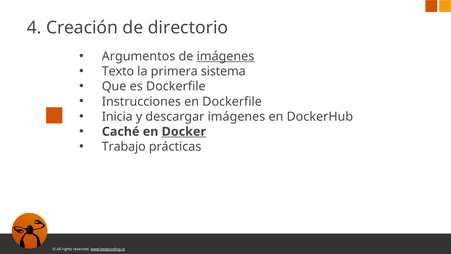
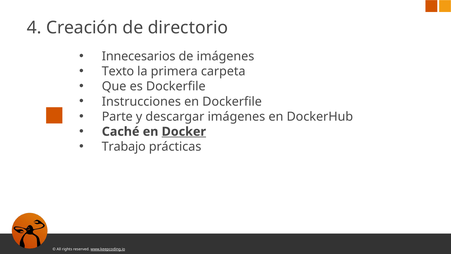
Argumentos: Argumentos -> Innecesarios (139, 56)
imágenes underline: present -> none (225, 56)
sistema: sistema -> carpeta (223, 71)
Inicia: Inicia -> Parte (117, 116)
